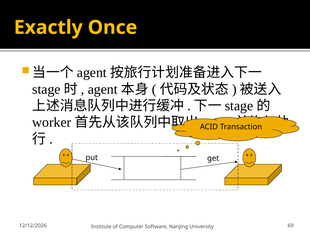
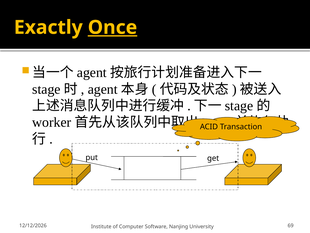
Once underline: none -> present (112, 27)
